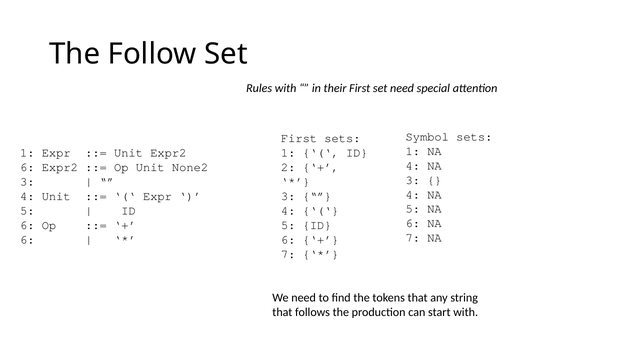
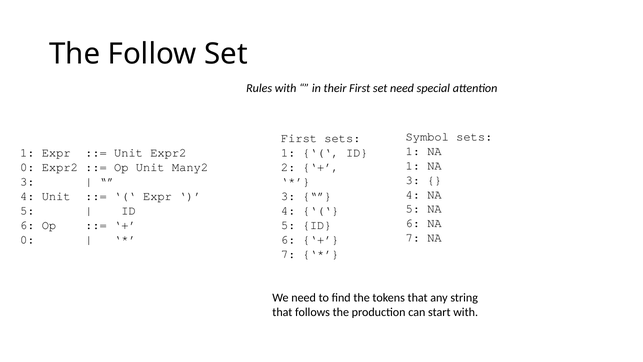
4: 4 -> 1 (413, 165)
6: 6 -> 0 (27, 167)
None2: None2 -> Many2 (190, 167)
6: 6 -> 0 (27, 240)
